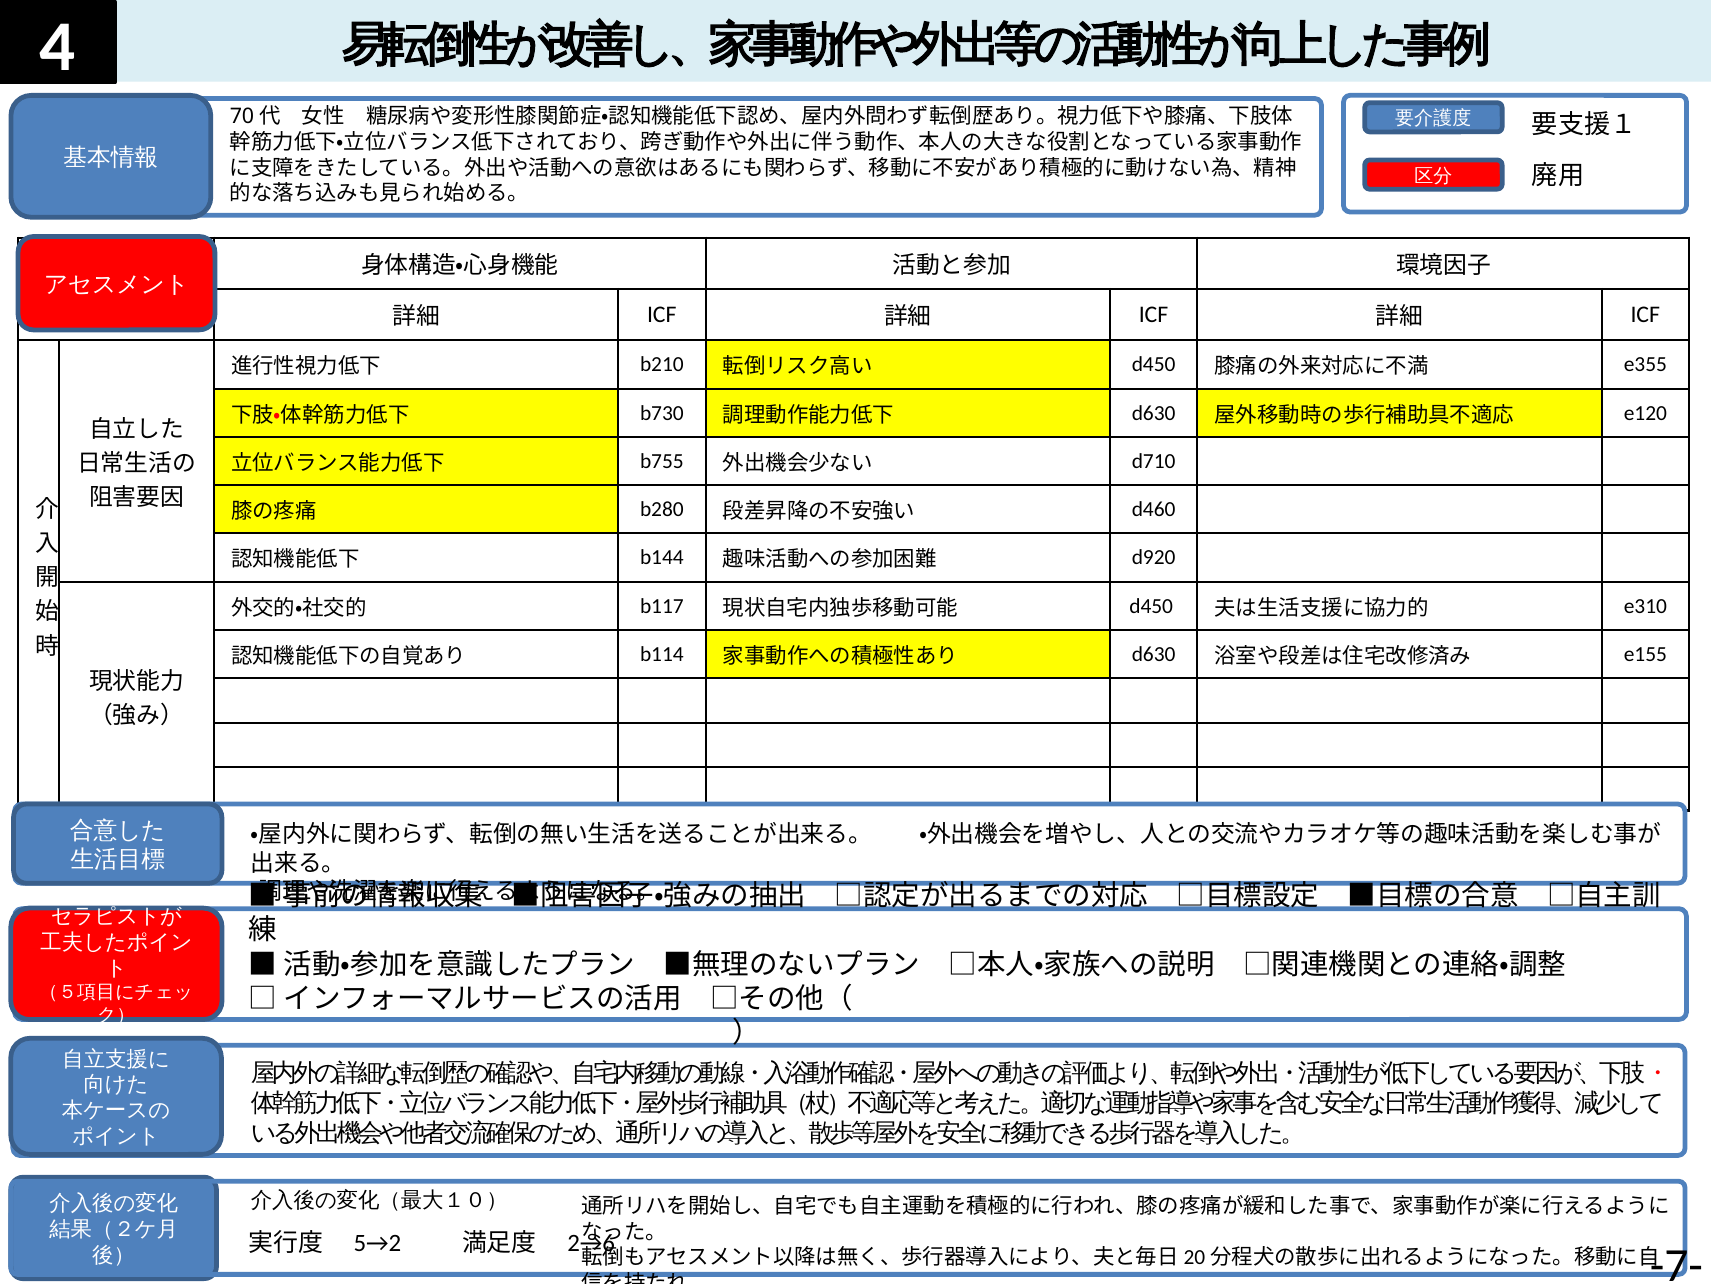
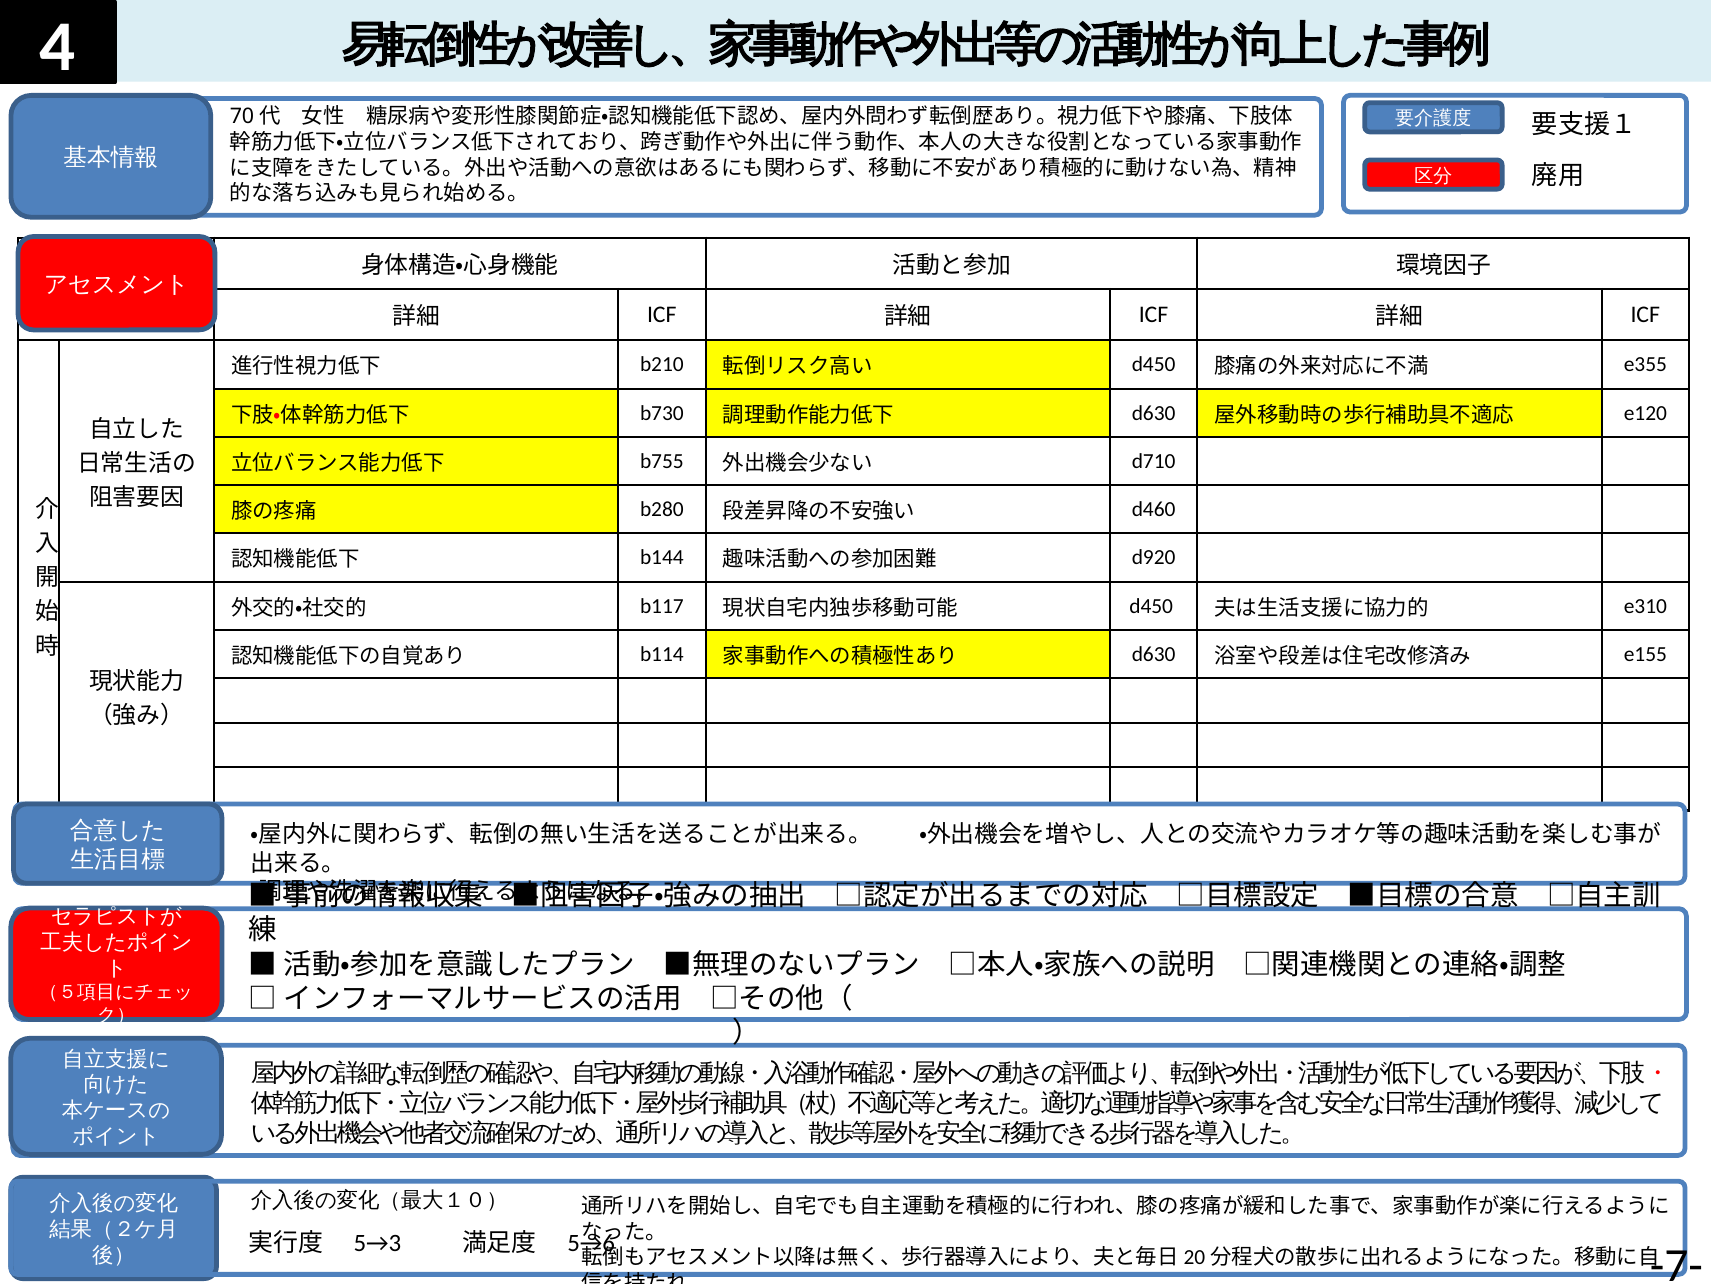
5→2: 5→2 -> 5→3 (377, 1243)
2→6: 2→6 -> 5→6 (591, 1243)
